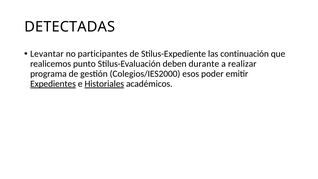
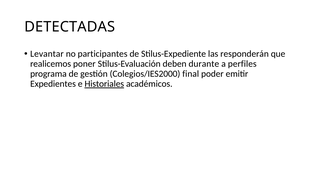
continuación: continuación -> responderán (245, 54)
punto: punto -> poner (84, 64)
realizar: realizar -> perfiles (242, 64)
esos: esos -> final (191, 74)
Expedientes underline: present -> none (53, 84)
